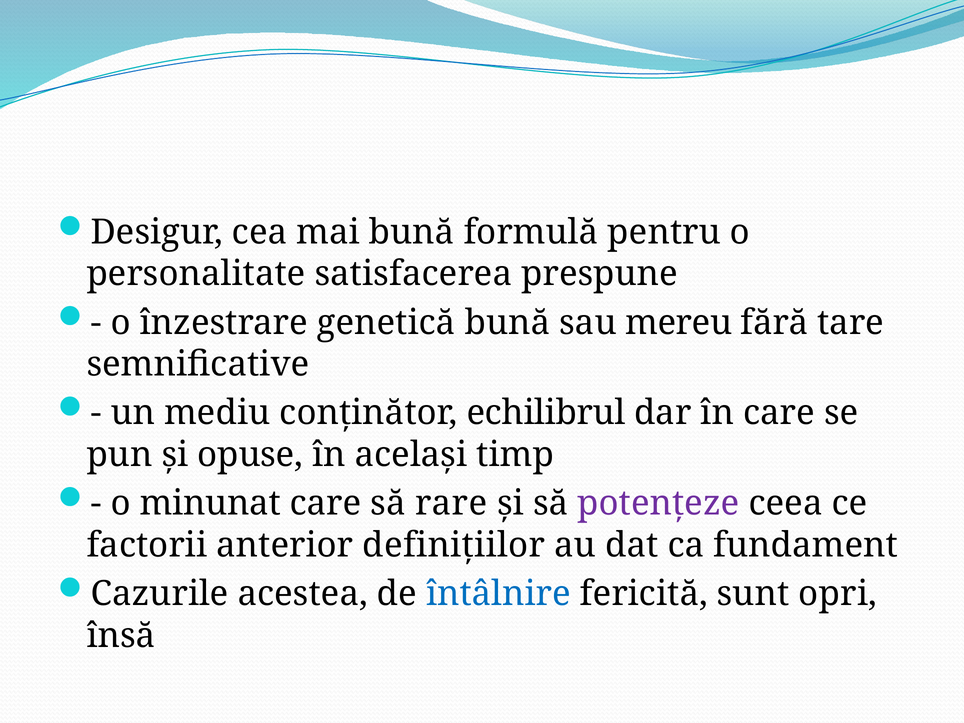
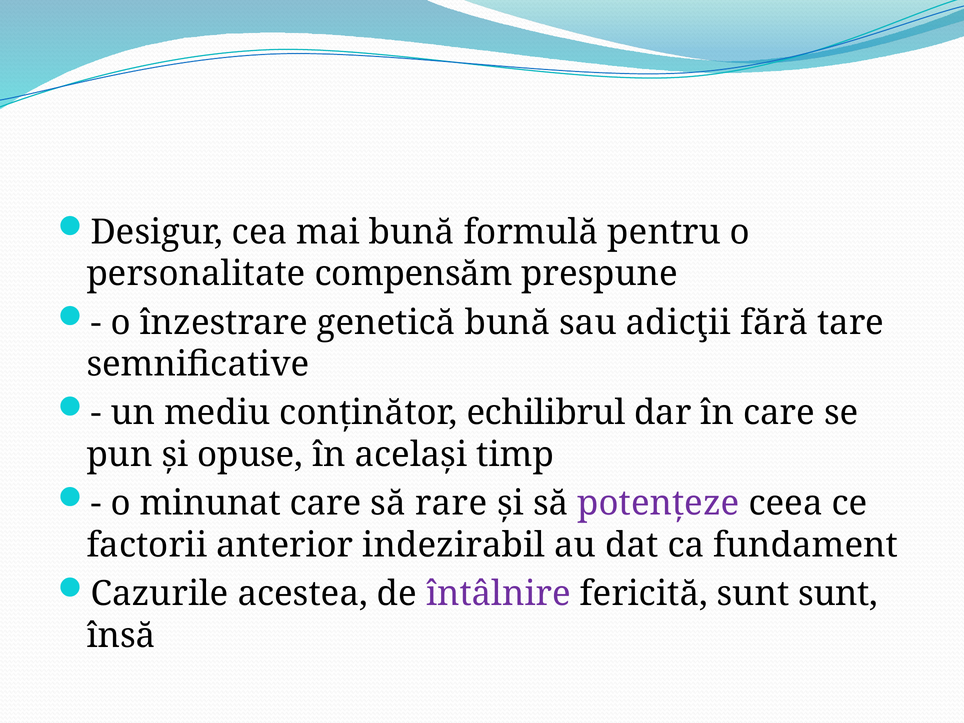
satisfacerea: satisfacerea -> compensăm (414, 274)
mereu: mereu -> adicţii (678, 323)
definițiilor: definițiilor -> indezirabil (454, 545)
întâlnire colour: blue -> purple (498, 594)
sunt opri: opri -> sunt (838, 594)
